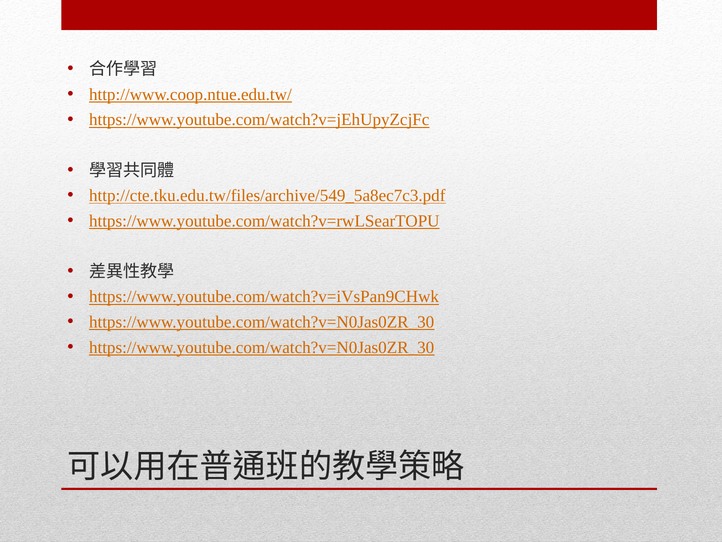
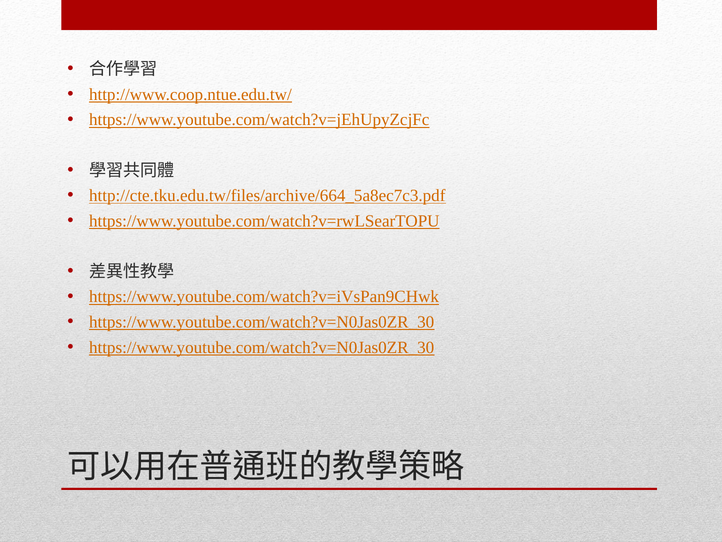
http://cte.tku.edu.tw/files/archive/549_5a8ec7c3.pdf: http://cte.tku.edu.tw/files/archive/549_5a8ec7c3.pdf -> http://cte.tku.edu.tw/files/archive/664_5a8ec7c3.pdf (267, 196)
